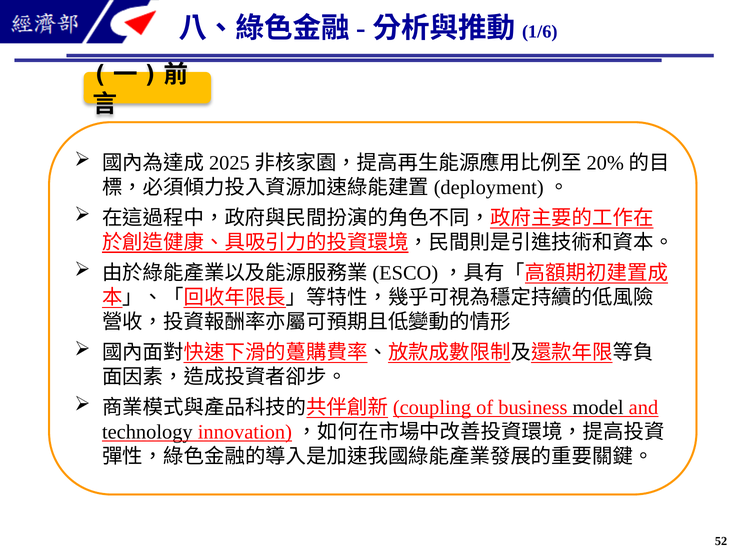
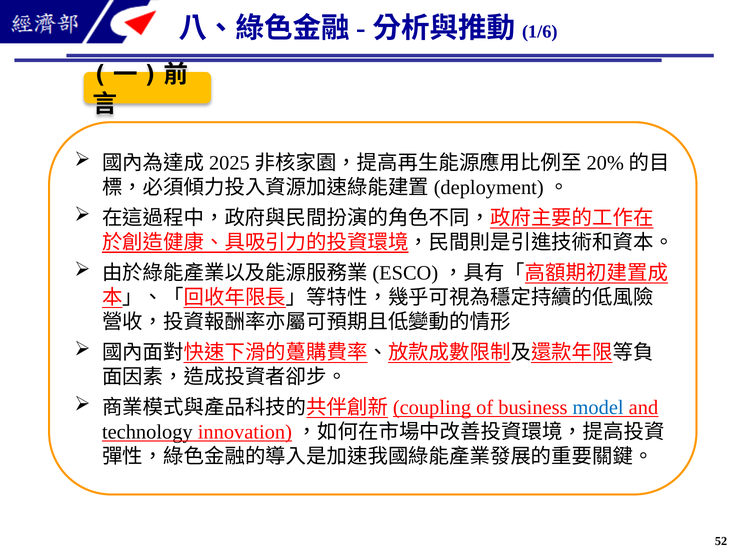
model colour: black -> blue (598, 408)
